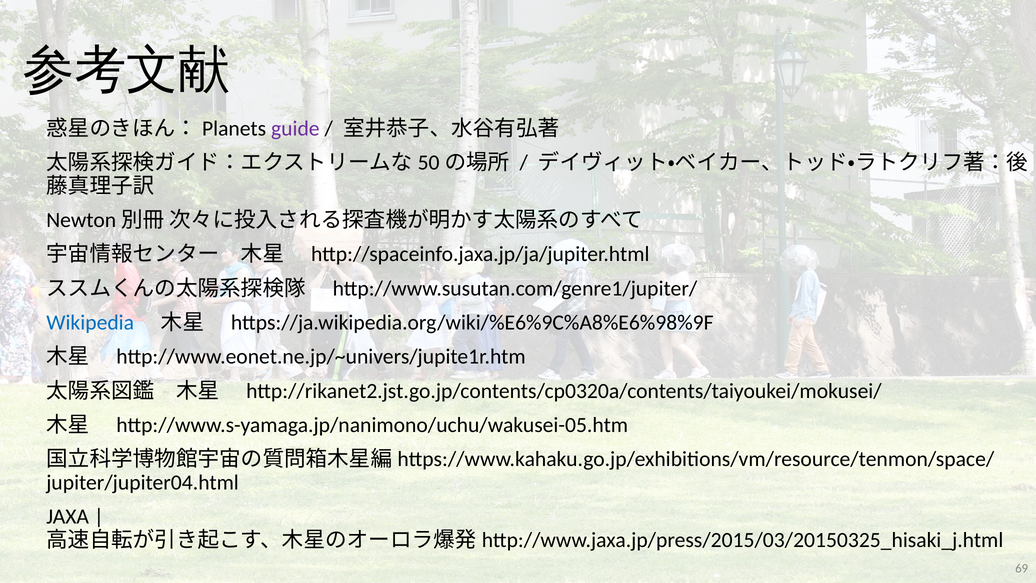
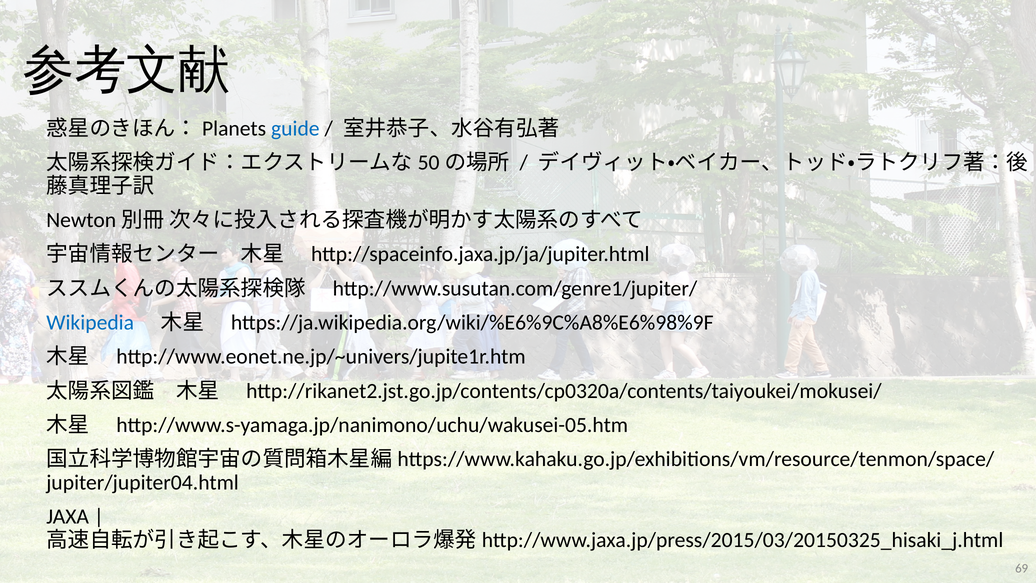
guide colour: purple -> blue (295, 128)
